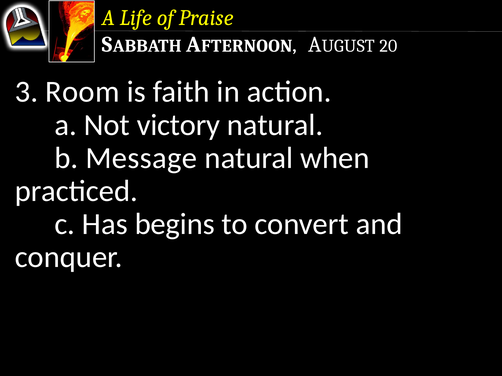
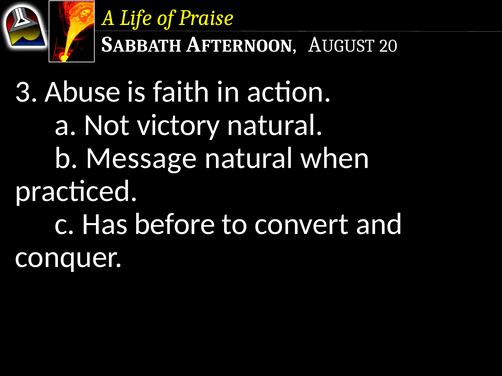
Room: Room -> Abuse (83, 92)
begins: begins -> before (175, 224)
